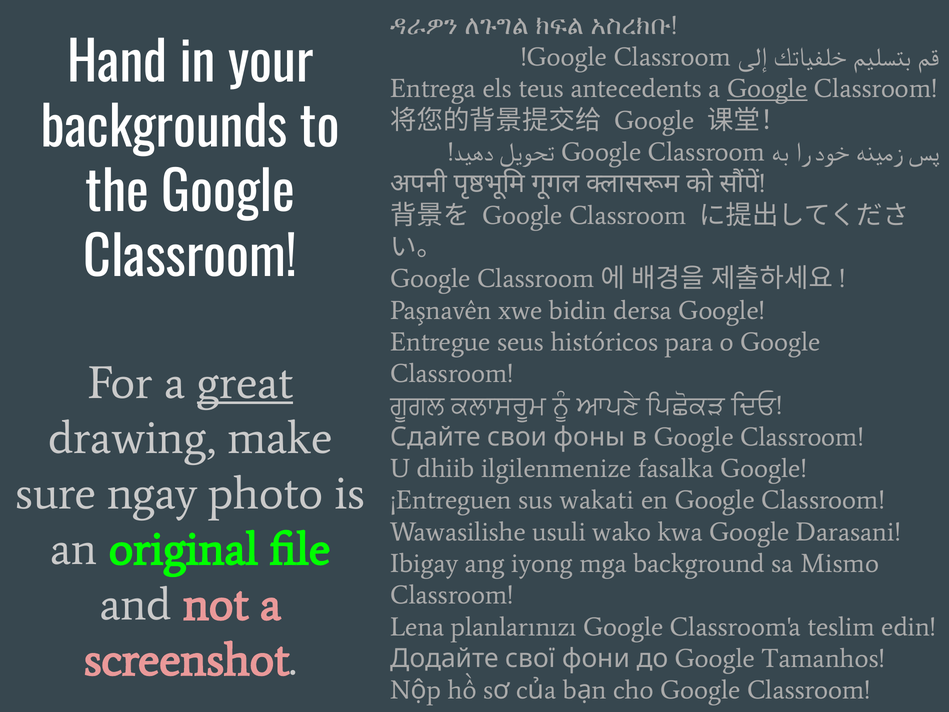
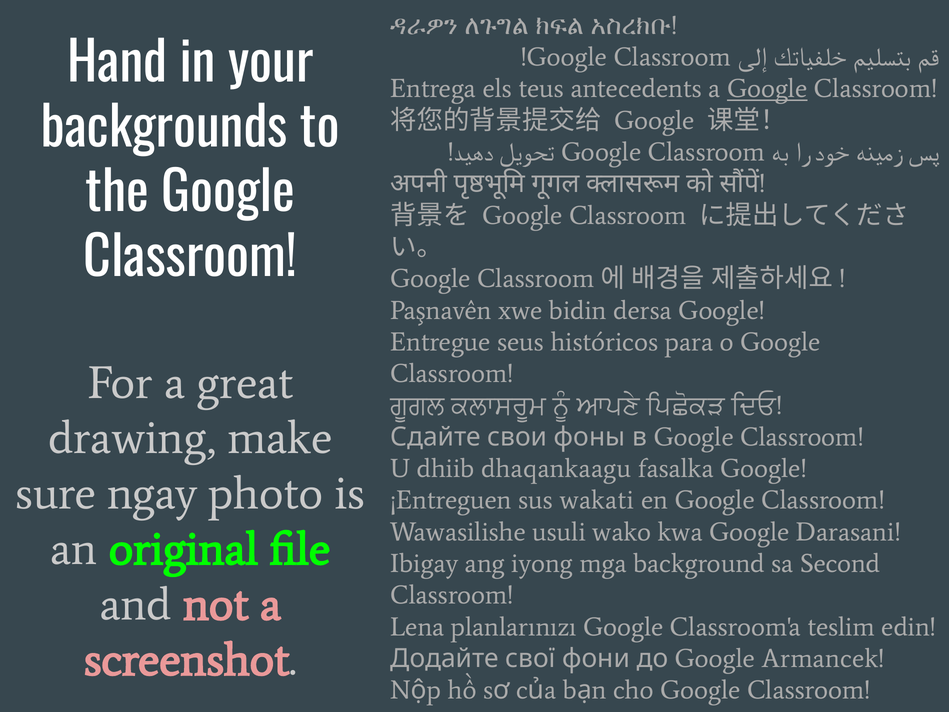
great underline: present -> none (245, 383)
ilgilenmenize: ilgilenmenize -> dhaqankaagu (556, 468)
Mismo: Mismo -> Second (840, 563)
Tamanhos: Tamanhos -> Armancek (823, 658)
